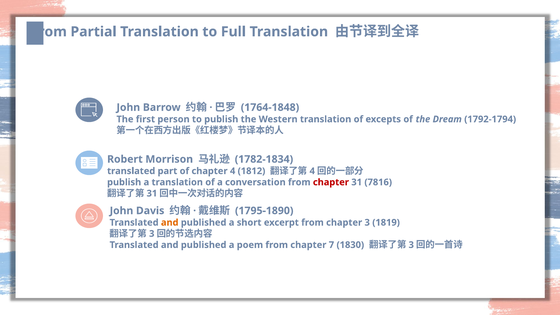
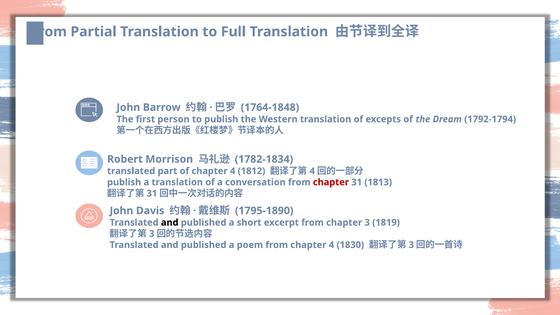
7816: 7816 -> 1813 (378, 182)
and colour: orange -> black (170, 223)
from chapter 7: 7 -> 4 (331, 245)
